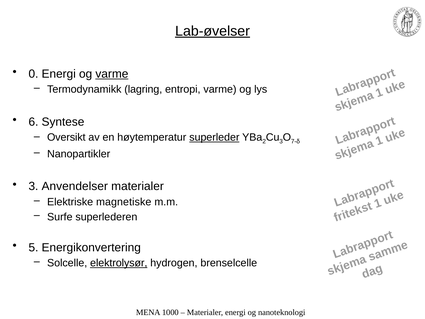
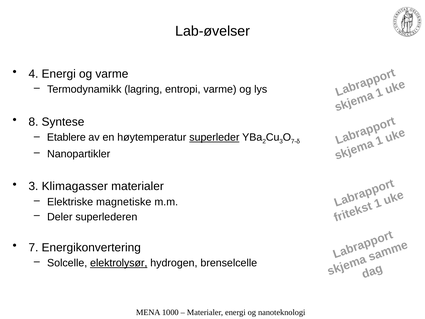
Lab-øvelser underline: present -> none (213, 31)
0: 0 -> 4 (33, 74)
varme underline: present -> none (112, 74)
6: 6 -> 8 (33, 122)
Oversikt: Oversikt -> Etablere (66, 137)
Anvendelser: Anvendelser -> Klimagasser (75, 186)
Surfe: Surfe -> Deler (60, 217)
5: 5 -> 7 (33, 247)
